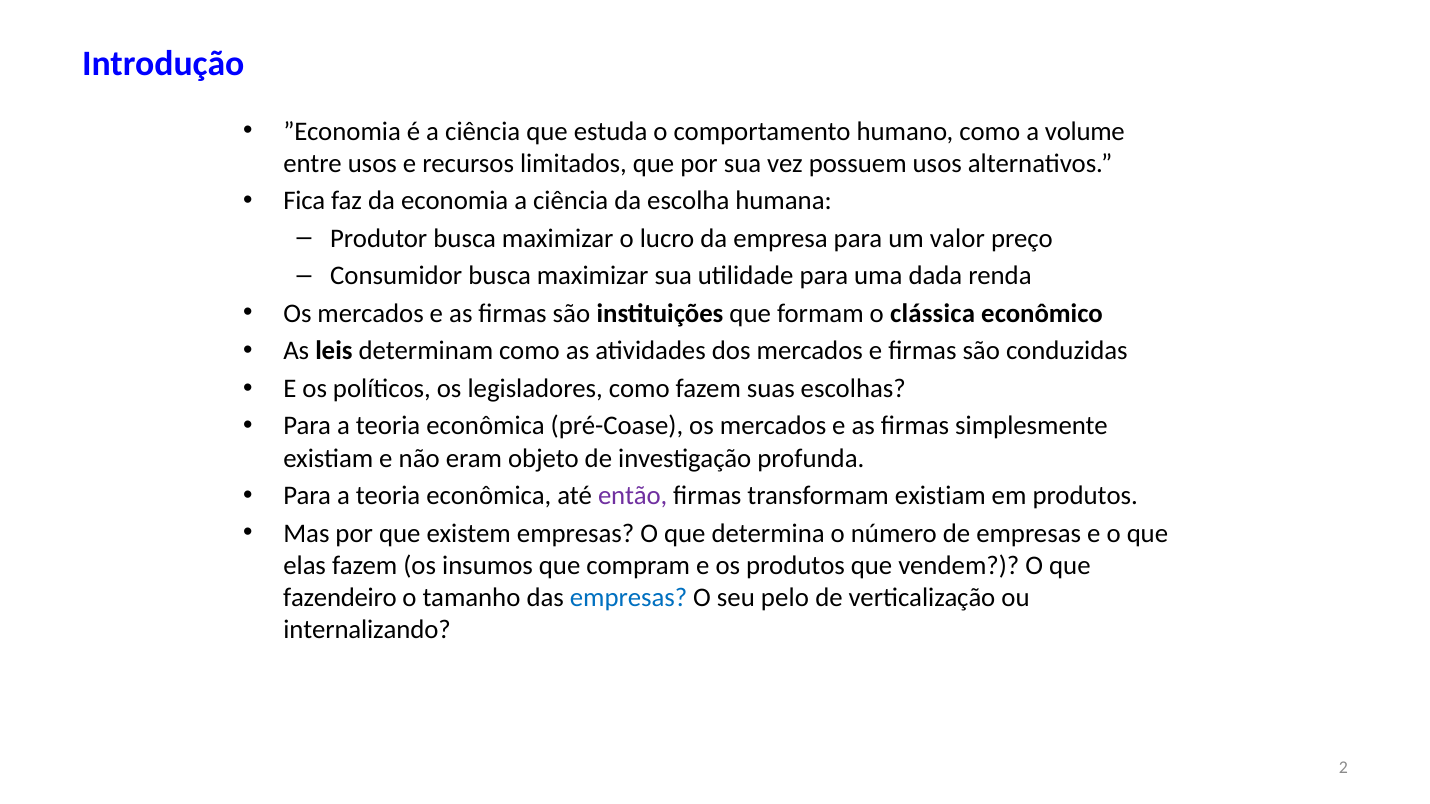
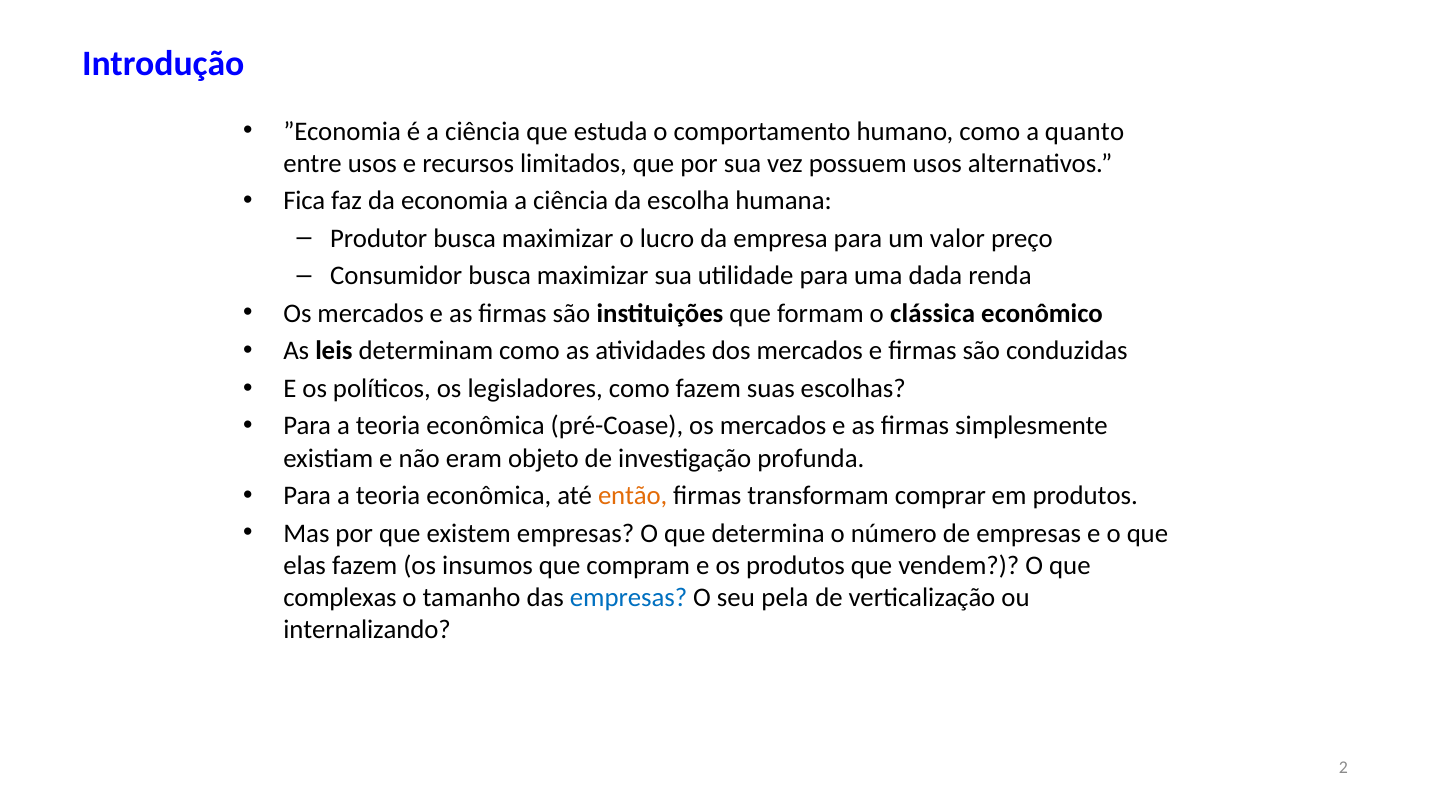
volume: volume -> quanto (1085, 131)
então colour: purple -> orange (633, 496)
transformam existiam: existiam -> comprar (940, 496)
fazendeiro: fazendeiro -> complexas (340, 598)
pelo: pelo -> pela (785, 598)
